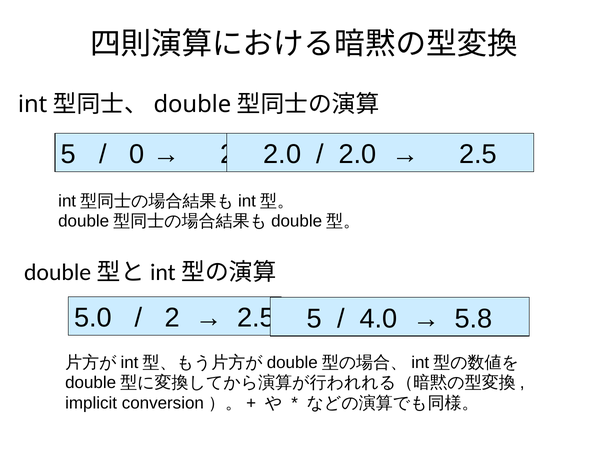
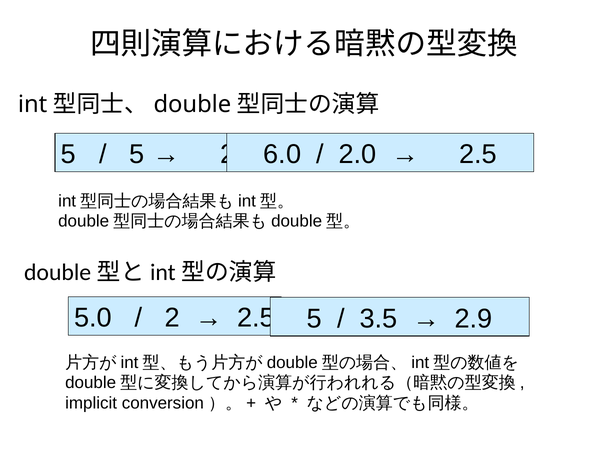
0: 0 -> 5 (137, 154)
2.0: 2.0 -> 6.0 (282, 154)
4.0: 4.0 -> 3.5 (379, 319)
5.8: 5.8 -> 2.9 (474, 319)
